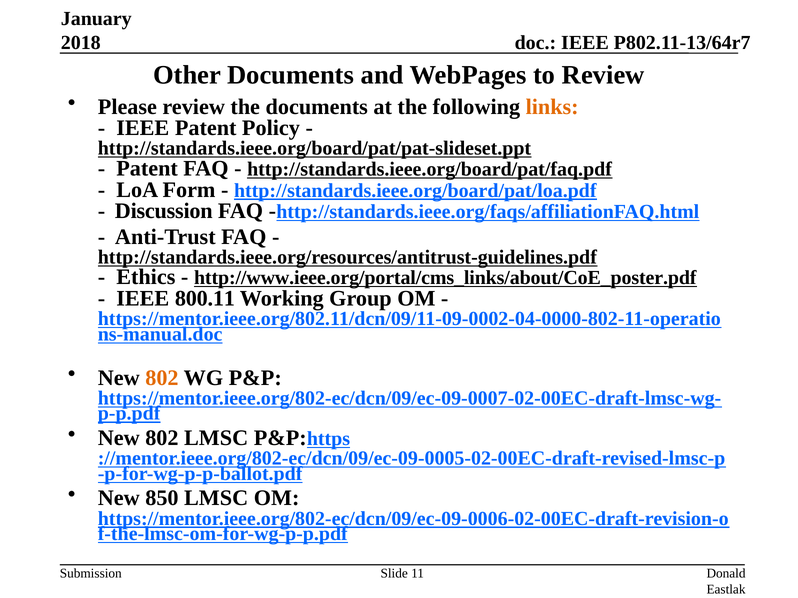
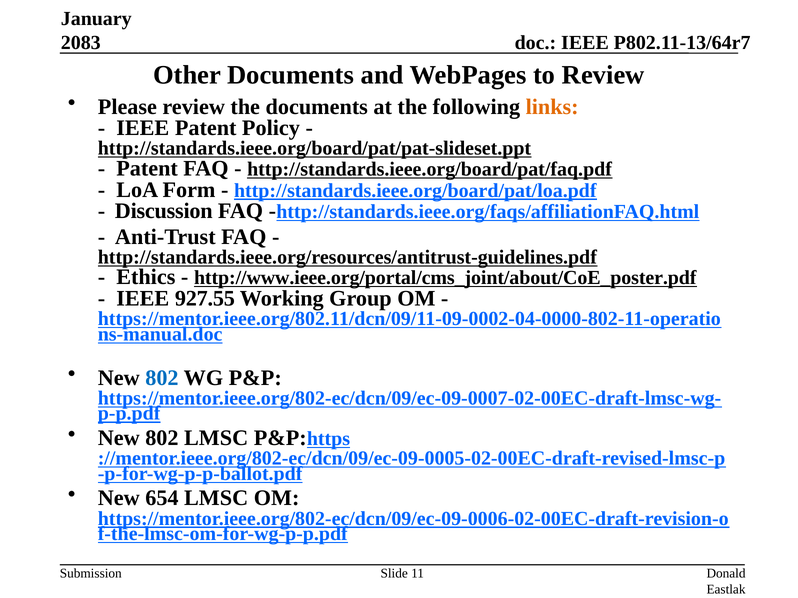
2018: 2018 -> 2083 (81, 43)
http://www.ieee.org/portal/cms_links/about/CoE_poster.pdf: http://www.ieee.org/portal/cms_links/about/CoE_poster.pdf -> http://www.ieee.org/portal/cms_joint/about/CoE_poster.pdf (445, 278)
800.11: 800.11 -> 927.55 (205, 299)
802 colour: orange -> blue (162, 378)
850: 850 -> 654 (162, 499)
